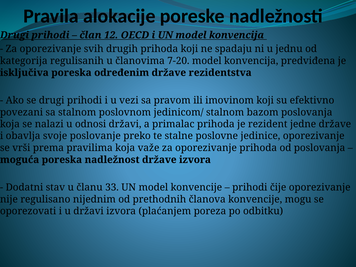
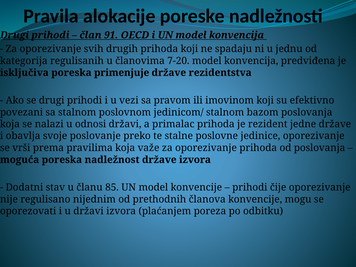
12: 12 -> 91 (111, 35)
određenim: određenim -> primenjuje (122, 73)
33: 33 -> 85 (112, 187)
